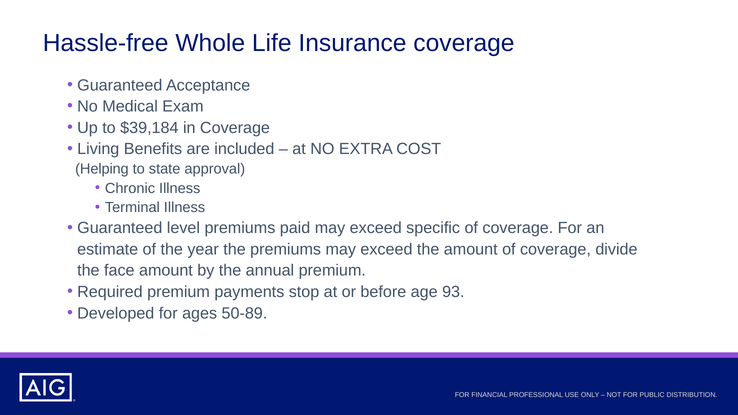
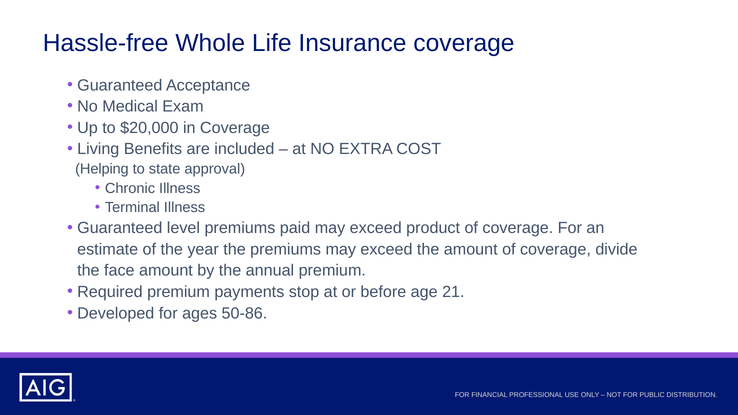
$39,184: $39,184 -> $20,000 (149, 128)
specific: specific -> product (433, 228)
93: 93 -> 21 (453, 292)
50-89: 50-89 -> 50-86 (244, 313)
